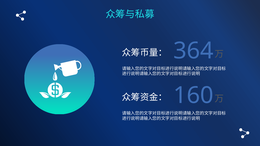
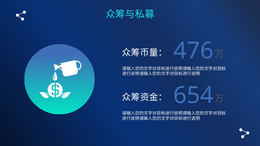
364: 364 -> 476 (193, 51)
160: 160 -> 654 (193, 96)
